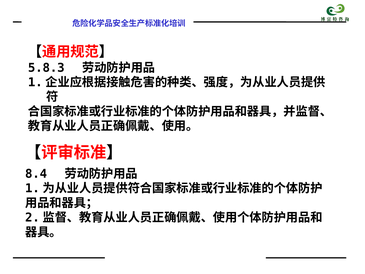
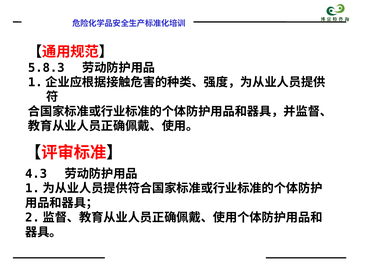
8.4: 8.4 -> 4.3 (36, 174)
